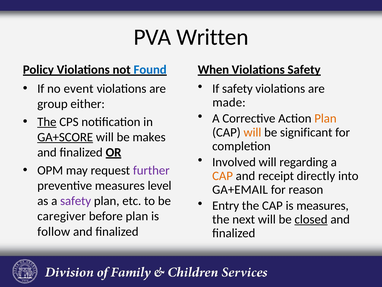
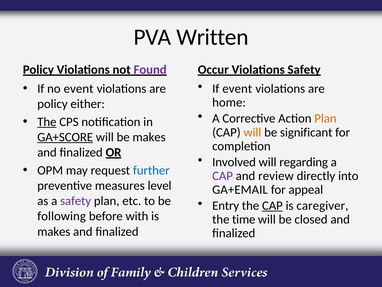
Found colour: blue -> purple (150, 69)
When: When -> Occur (213, 69)
If safety: safety -> event (237, 89)
made: made -> home (229, 102)
group: group -> policy (52, 104)
further colour: purple -> blue (151, 170)
CAP colour: orange -> purple (223, 176)
receipt: receipt -> review (276, 176)
reason: reason -> appeal (306, 189)
CAP underline: none -> present (272, 205)
is measures: measures -> caregiver (322, 205)
caregiver: caregiver -> following (62, 216)
before plan: plan -> with (137, 216)
next: next -> time (244, 219)
closed underline: present -> none (311, 219)
follow: follow -> makes (54, 231)
